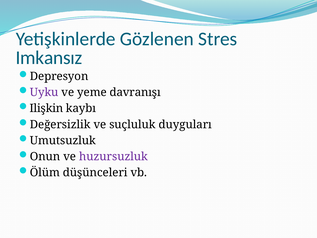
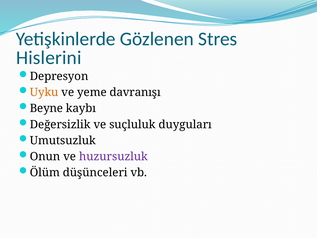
Imkansız: Imkansız -> Hislerini (49, 58)
Uyku colour: purple -> orange (44, 92)
Ilişkin: Ilişkin -> Beyne (46, 108)
